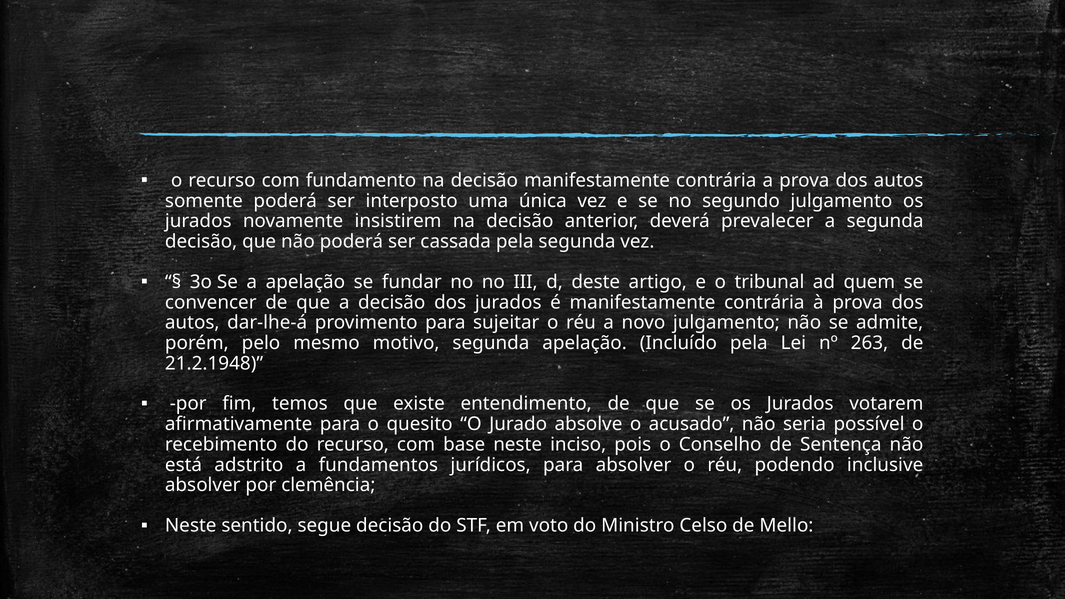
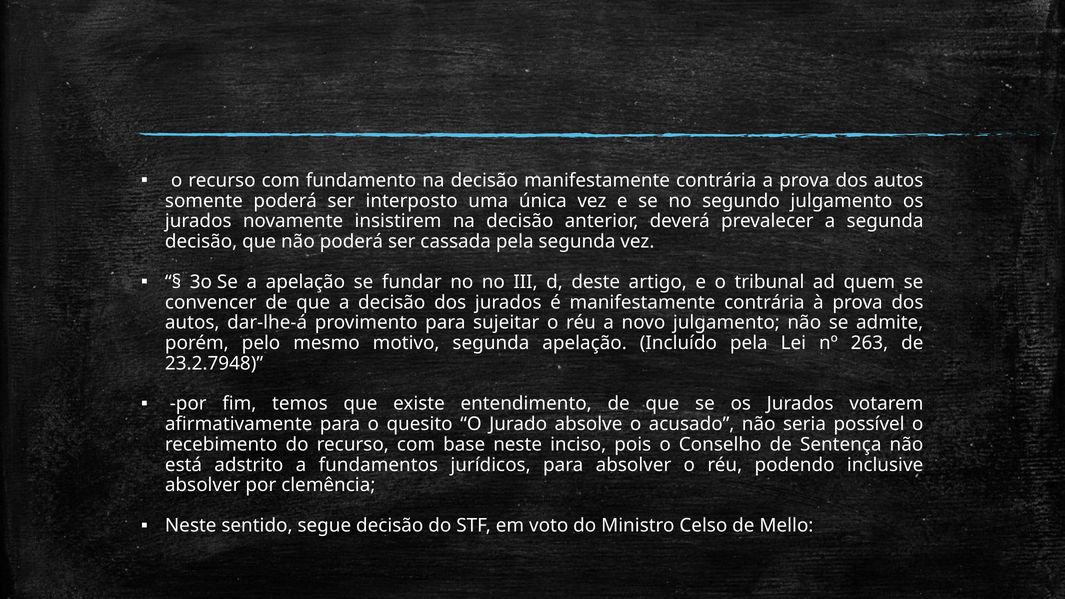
21.2.1948: 21.2.1948 -> 23.2.7948 (214, 364)
